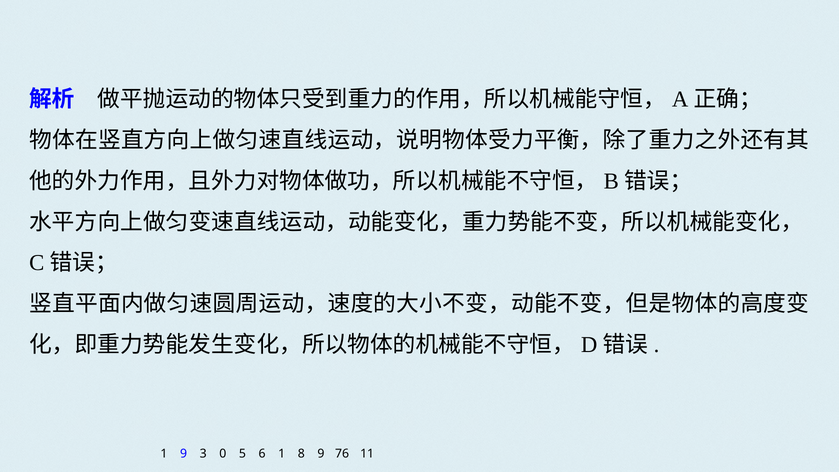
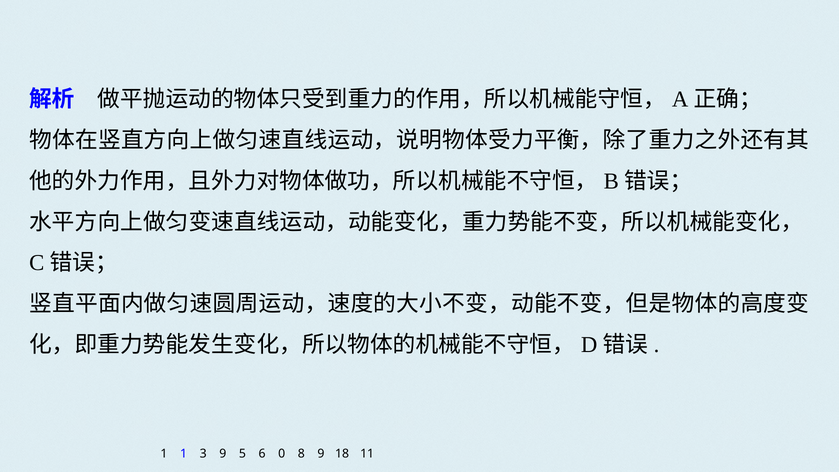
1 9: 9 -> 1 (184, 454)
3 0: 0 -> 9 (223, 454)
6 1: 1 -> 0 (282, 454)
76: 76 -> 18 (342, 454)
